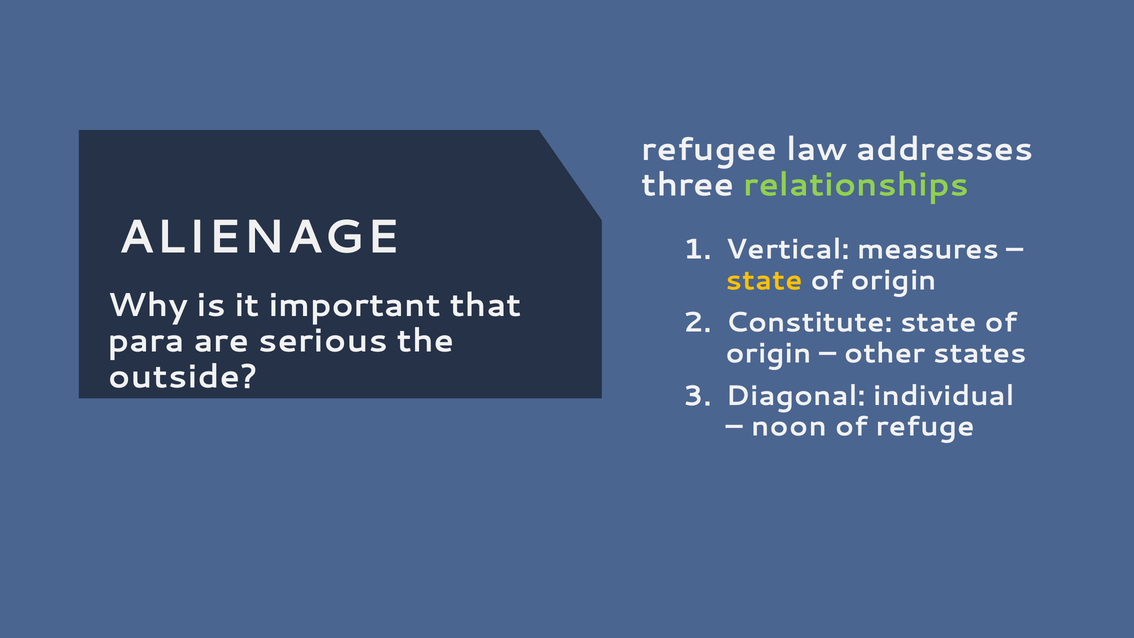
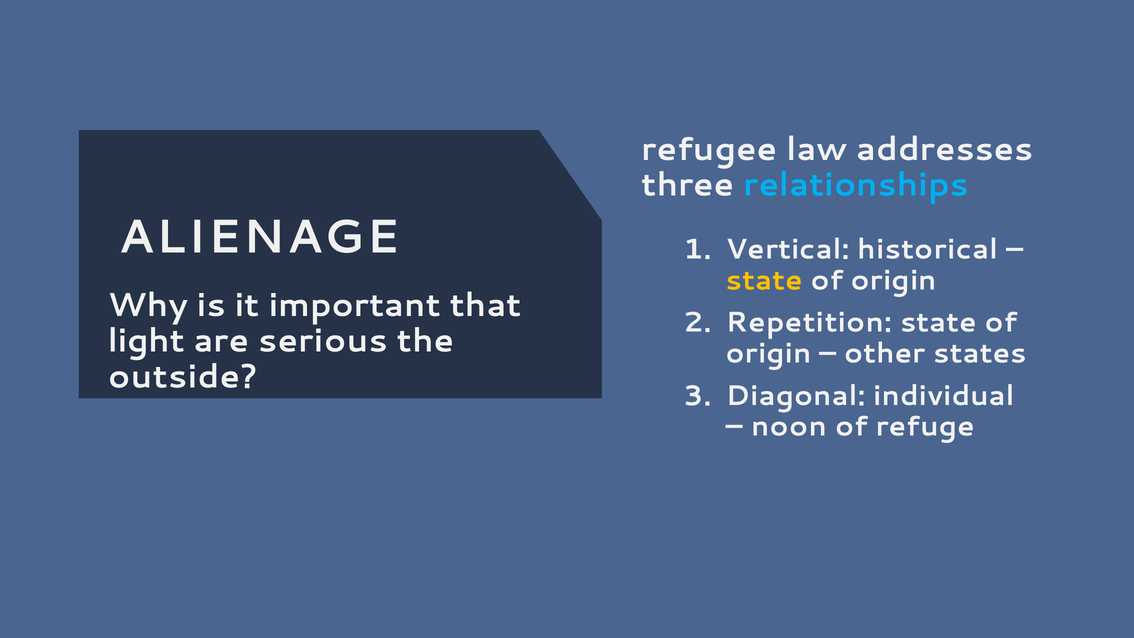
relationships colour: light green -> light blue (856, 185)
measures: measures -> historical (928, 250)
Constitute: Constitute -> Repetition (809, 323)
para: para -> light (146, 341)
